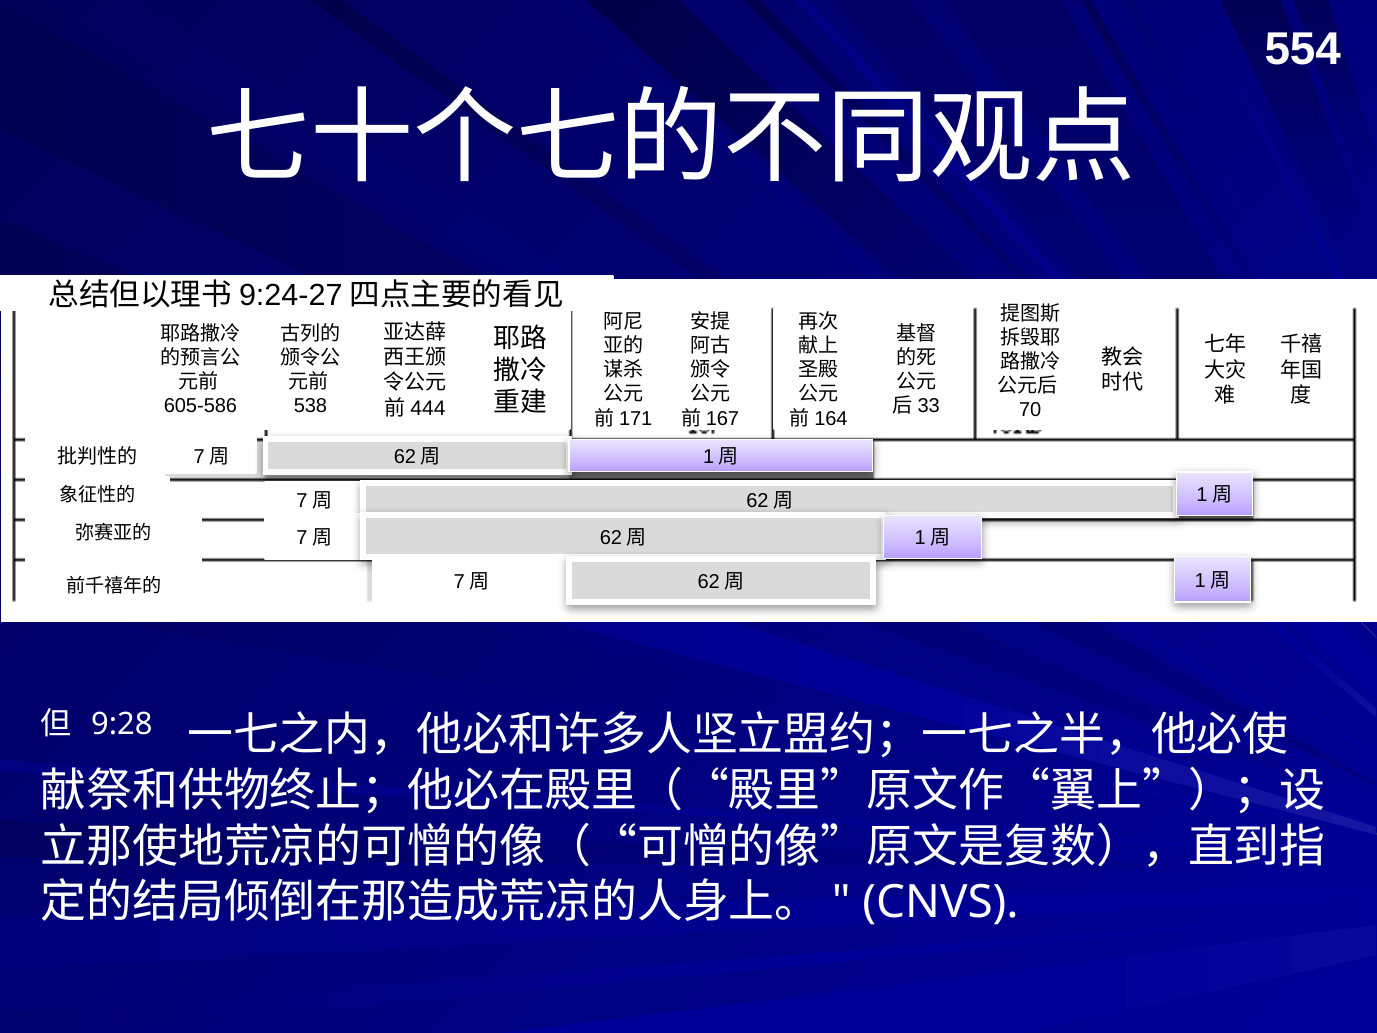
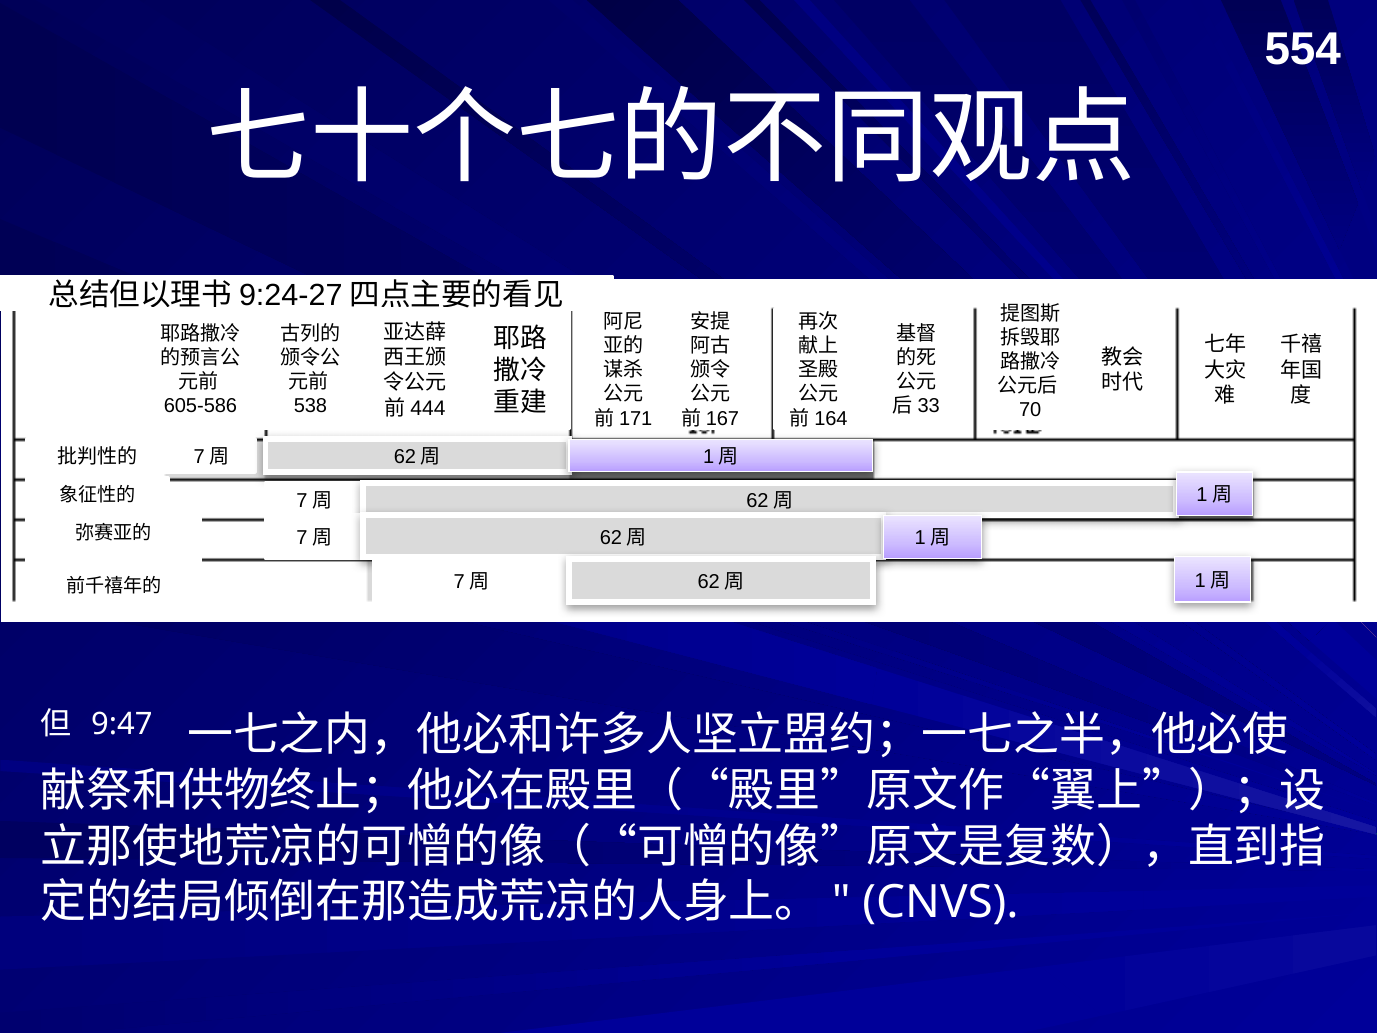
9:28: 9:28 -> 9:47 (122, 724)
